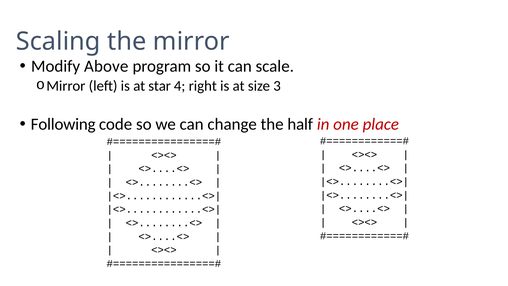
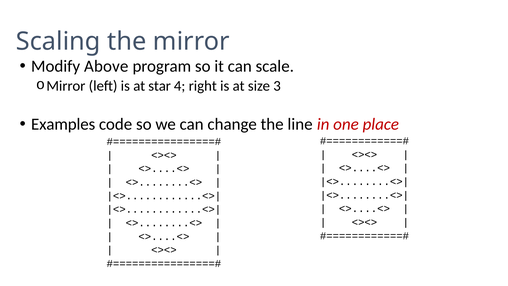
Following: Following -> Examples (63, 124)
half: half -> line (300, 124)
